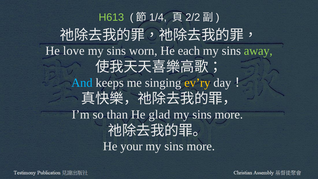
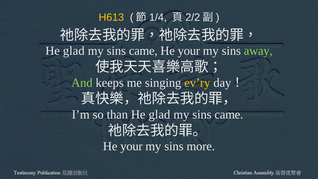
H613 colour: light green -> yellow (111, 17)
love: love -> glad (74, 51)
worn: worn -> came (143, 51)
each: each -> your (189, 51)
And colour: light blue -> light green (82, 83)
more: more -> came (229, 114)
